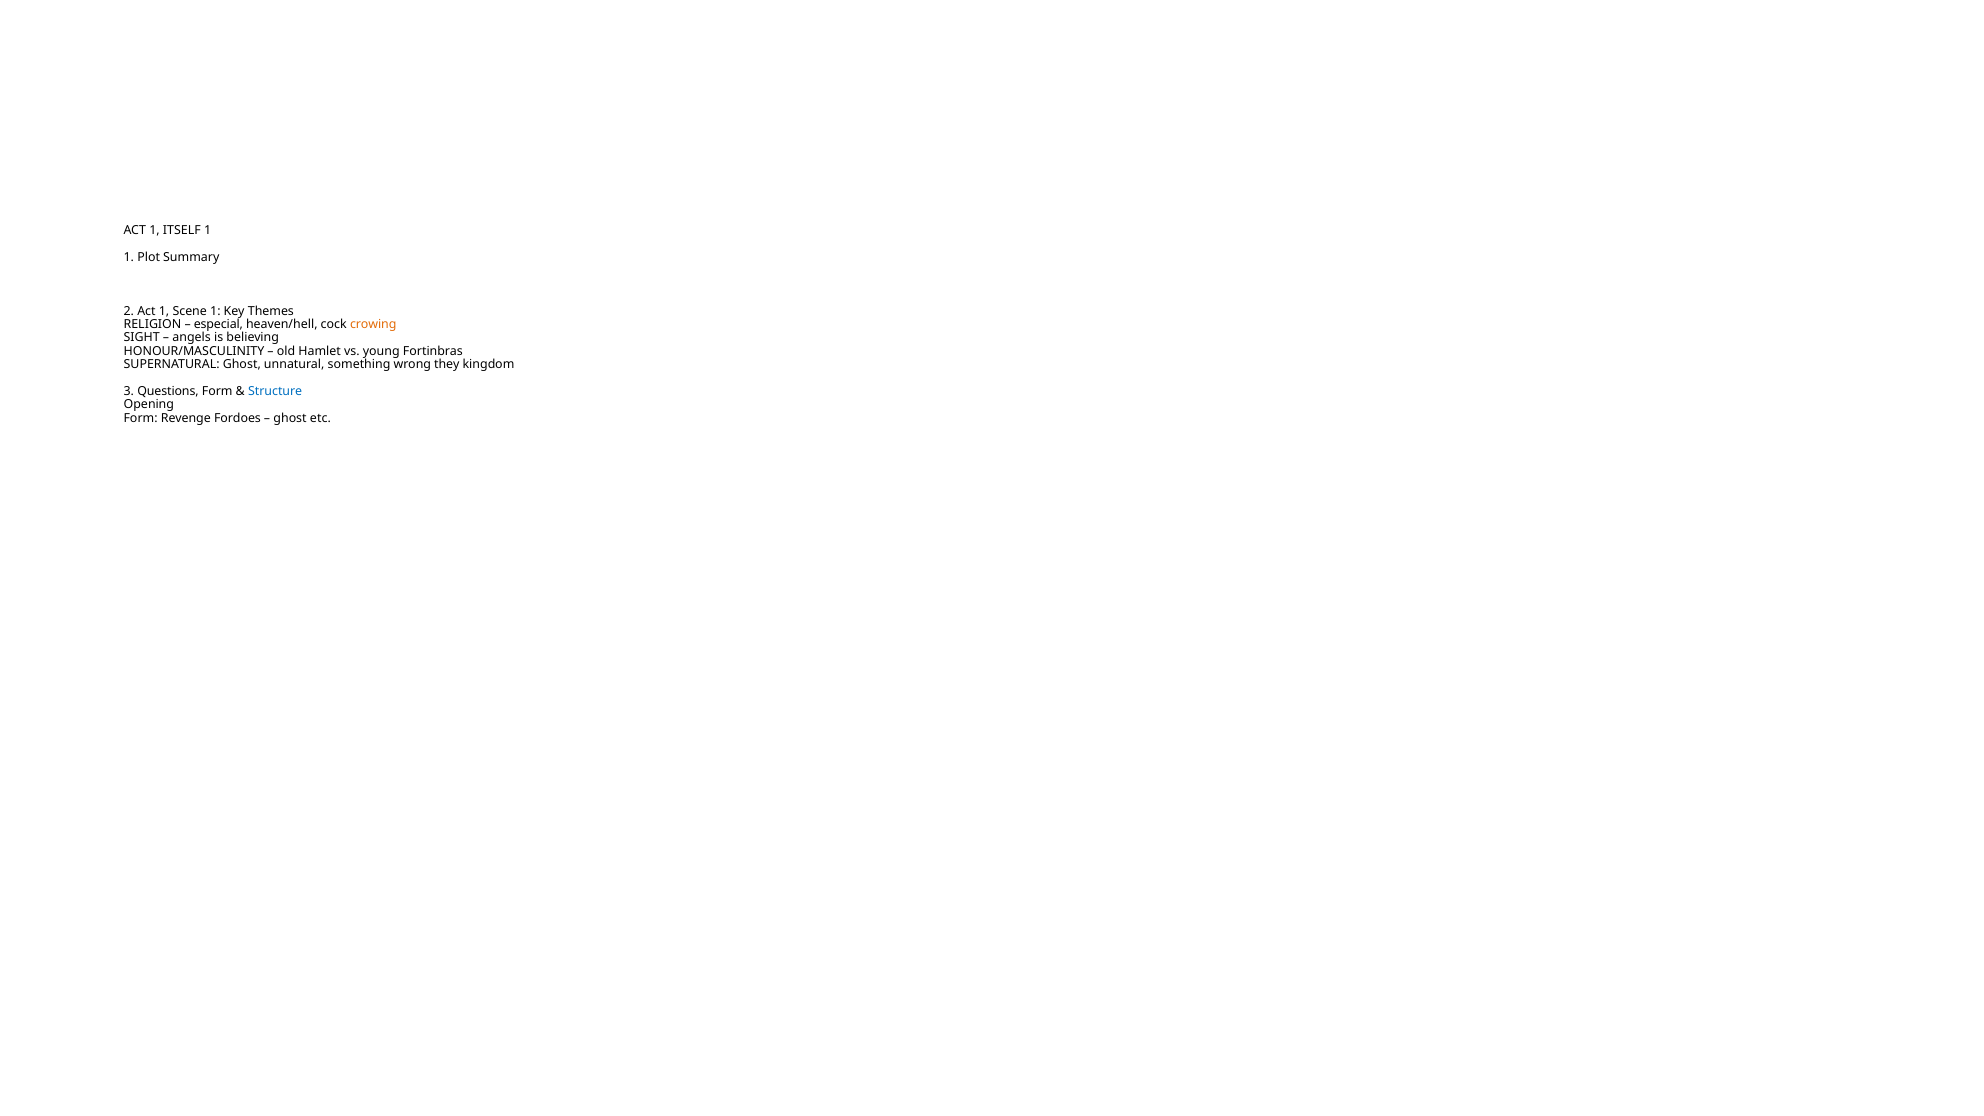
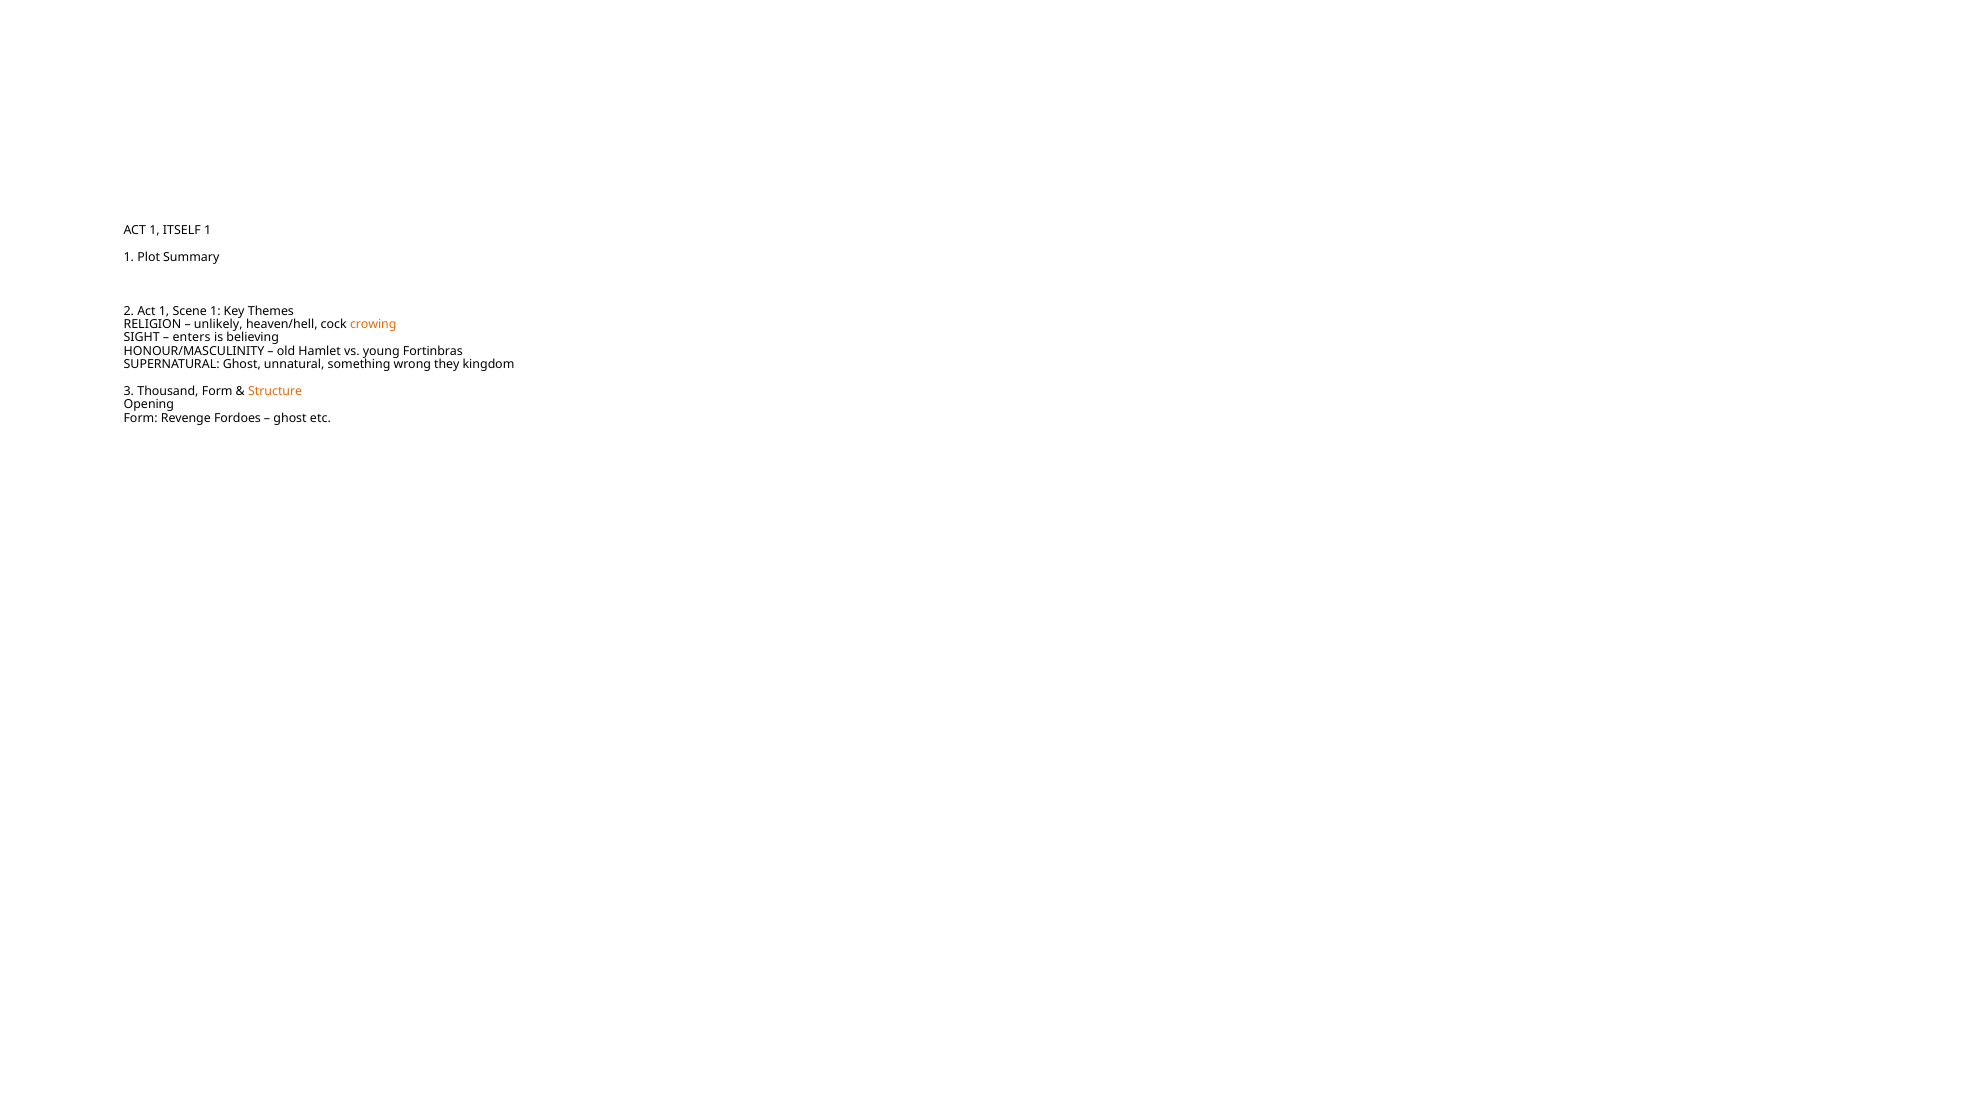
especial: especial -> unlikely (218, 324)
angels: angels -> enters (192, 338)
Questions: Questions -> Thousand (168, 391)
Structure colour: blue -> orange (275, 391)
